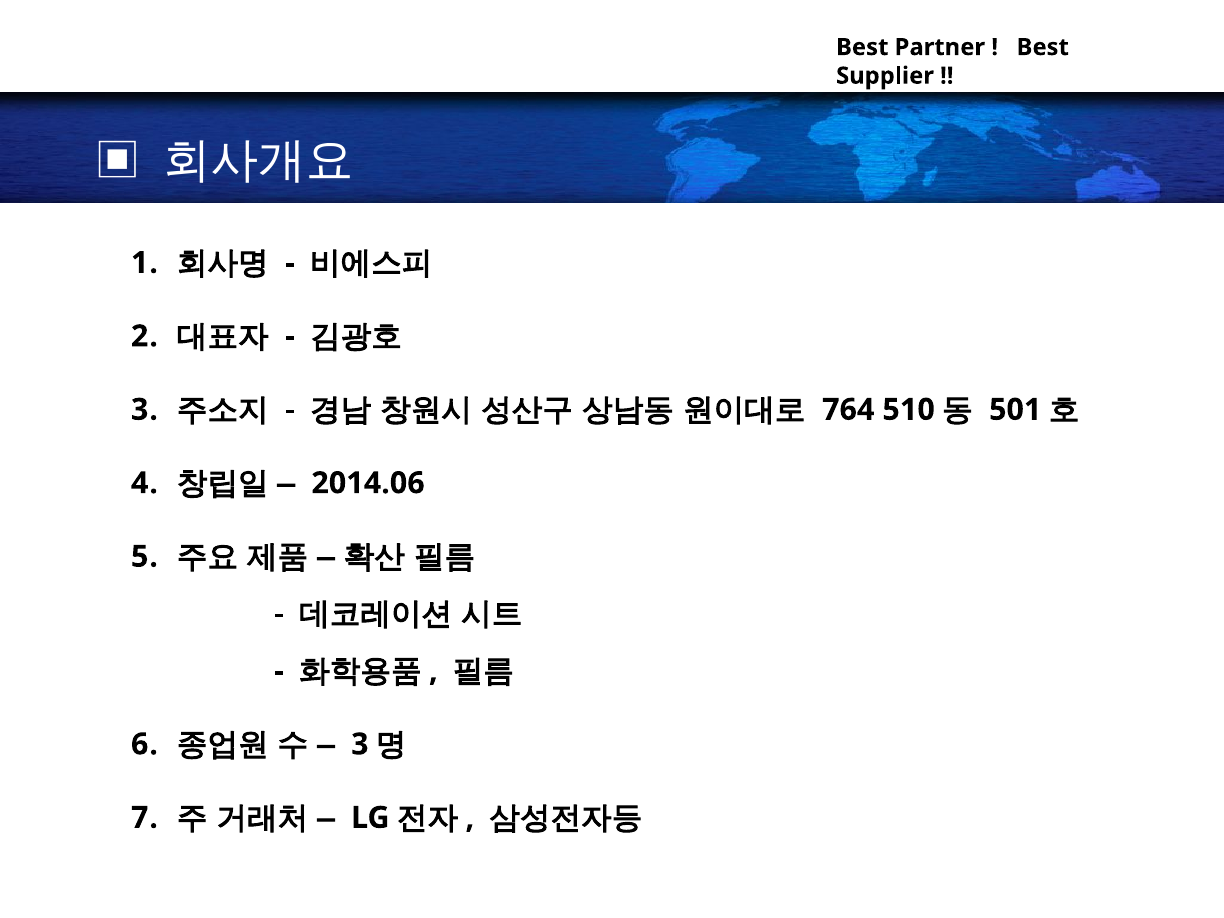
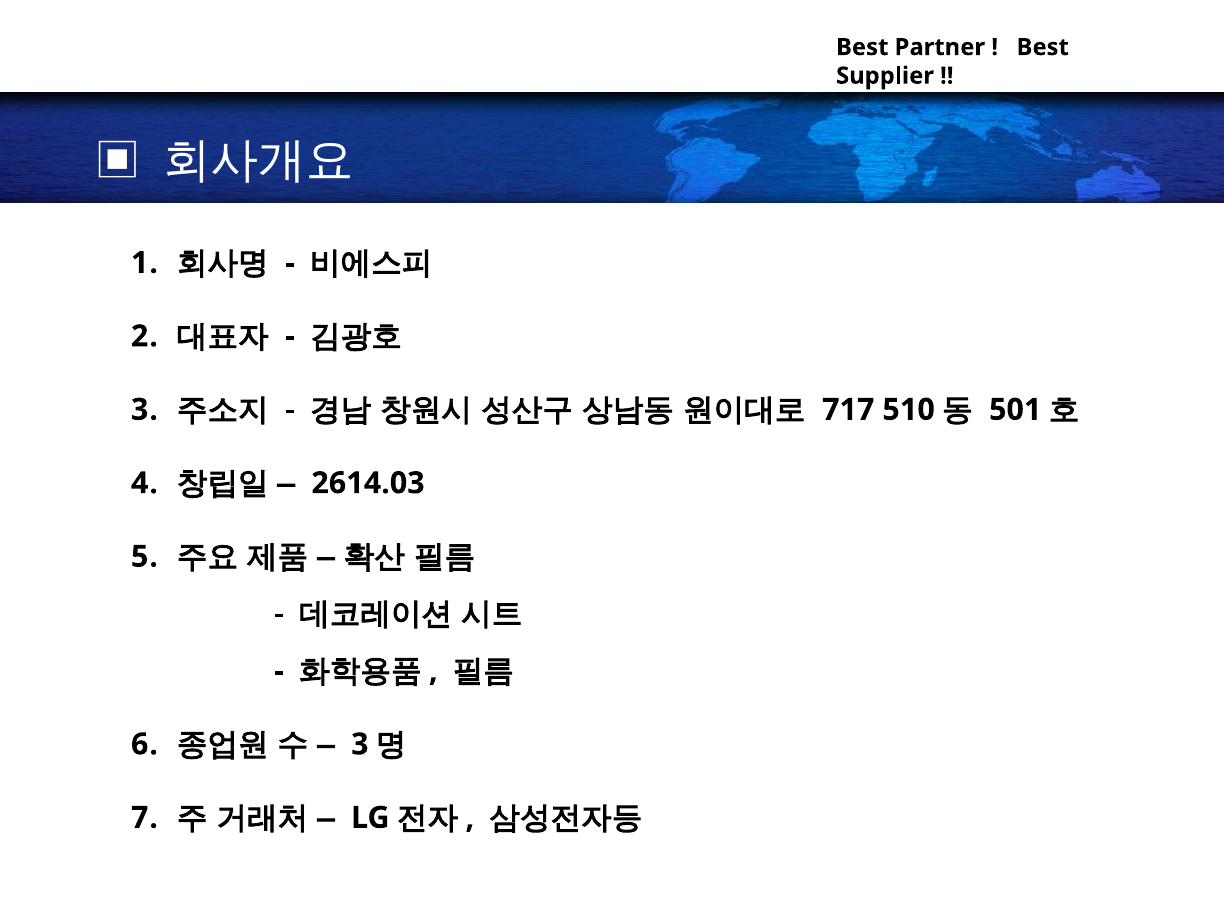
764: 764 -> 717 (848, 410)
2014.06: 2014.06 -> 2614.03 (368, 483)
